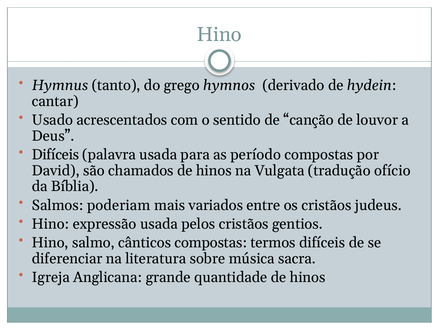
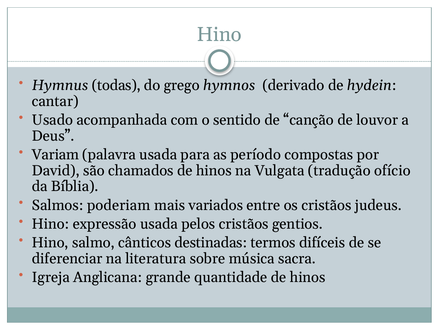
tanto: tanto -> todas (116, 85)
acrescentados: acrescentados -> acompanhada (122, 120)
Difíceis: Difíceis -> Variam (55, 154)
cânticos compostas: compostas -> destinadas (211, 242)
